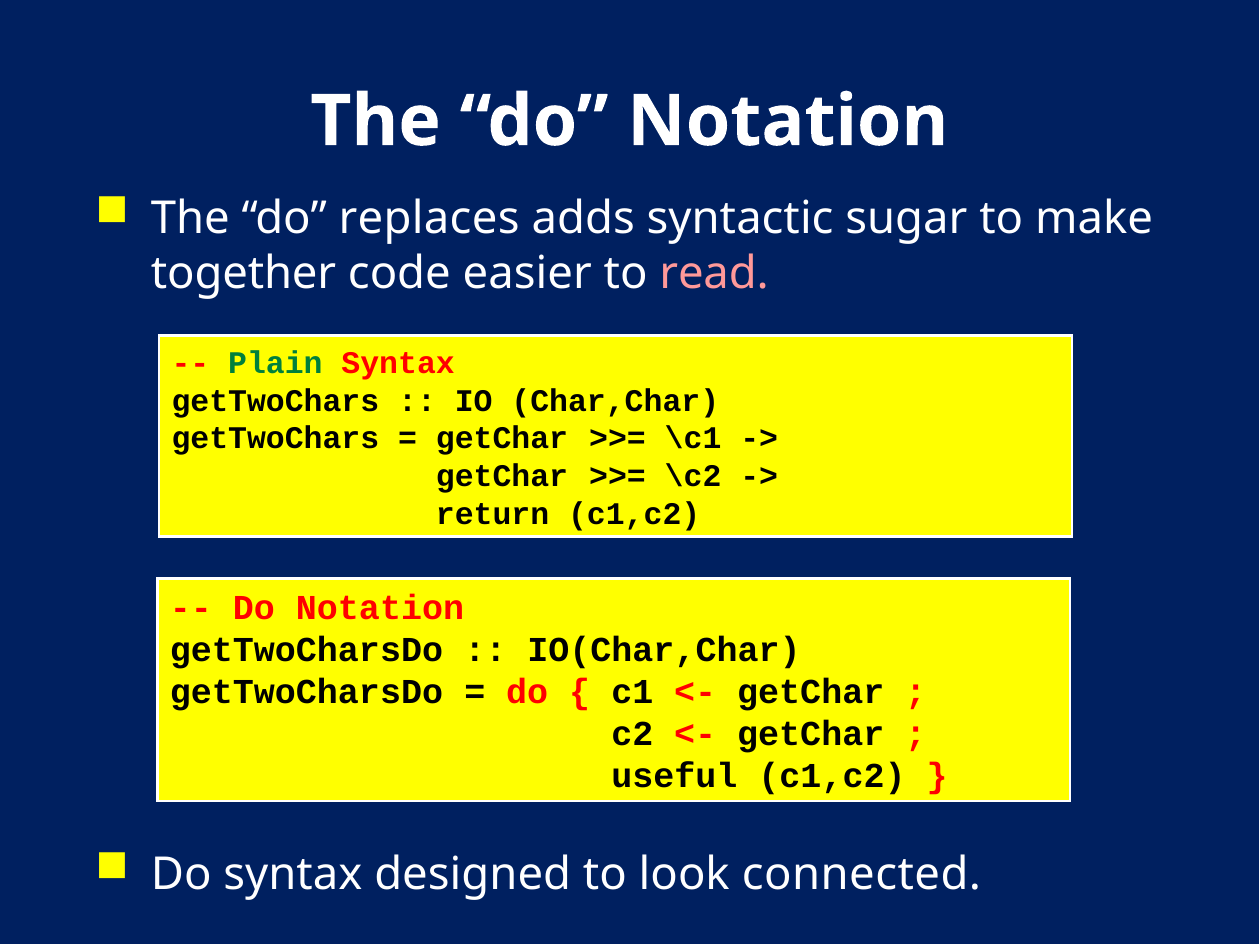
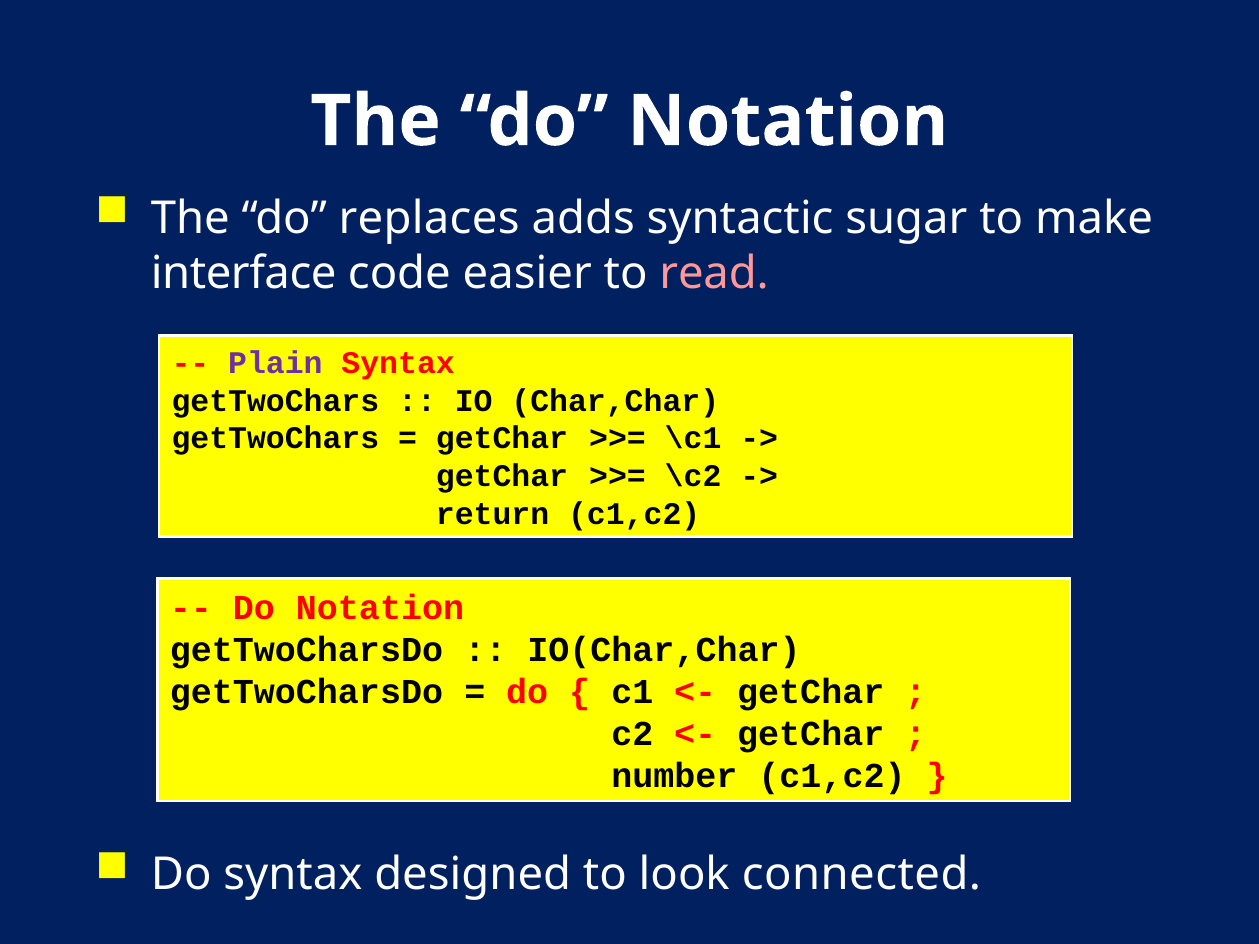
together: together -> interface (244, 273)
Plain colour: green -> purple (275, 363)
useful: useful -> number (674, 776)
